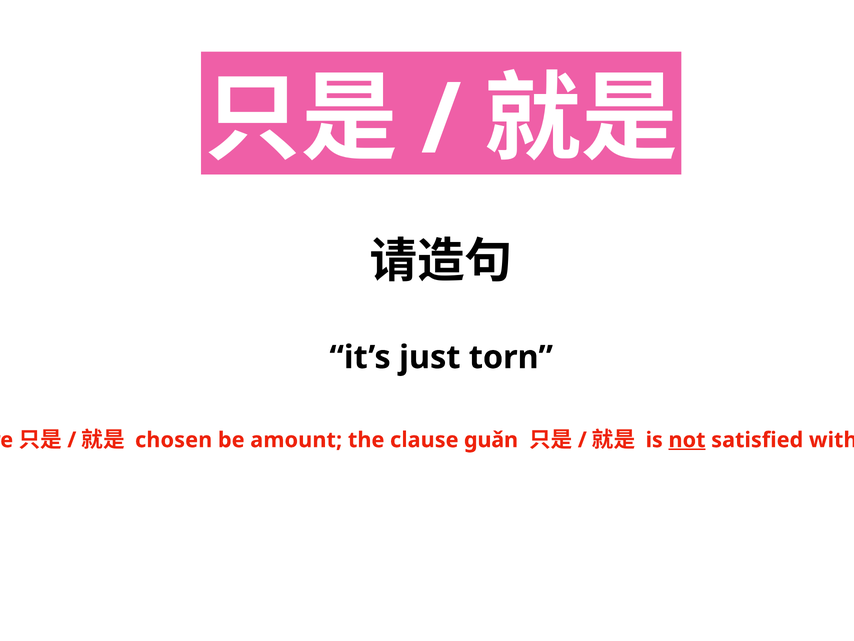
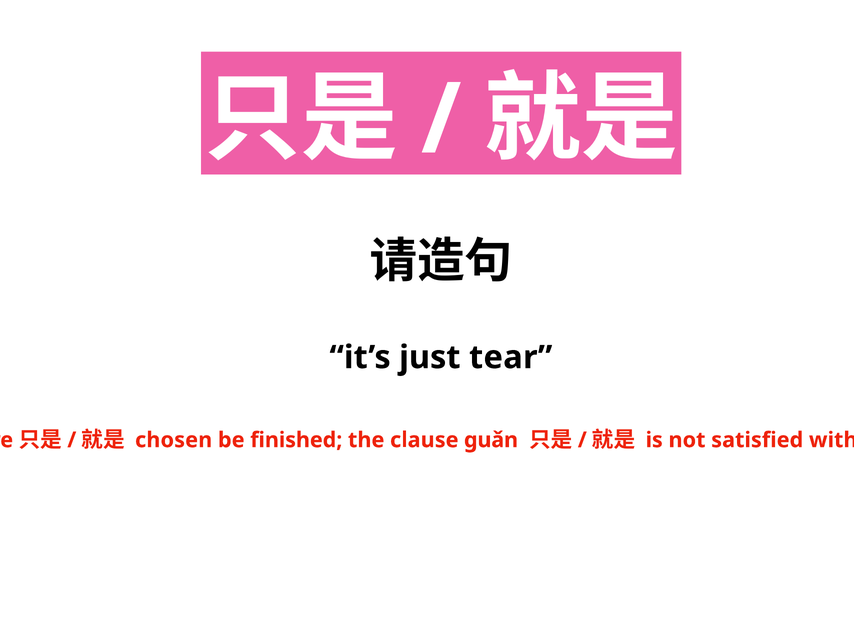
torn: torn -> tear (511, 357)
amount: amount -> finished (296, 440)
not underline: present -> none (687, 440)
